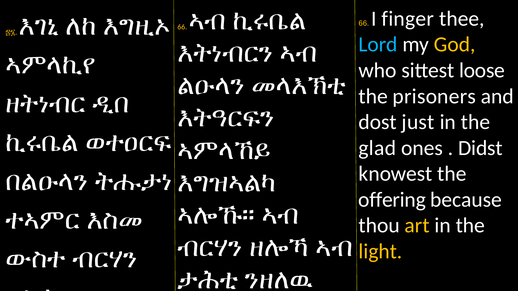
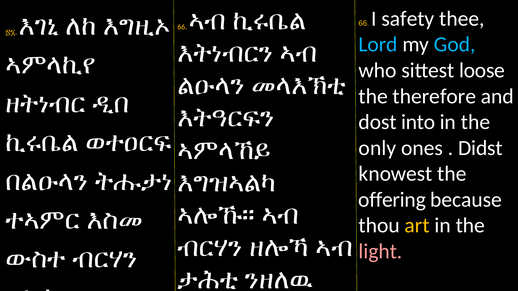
finger: finger -> safety (408, 19)
God colour: yellow -> light blue (455, 45)
prisoners: prisoners -> therefore (434, 96)
just: just -> into (418, 122)
glad: glad -> only (377, 148)
light colour: yellow -> pink (380, 252)
